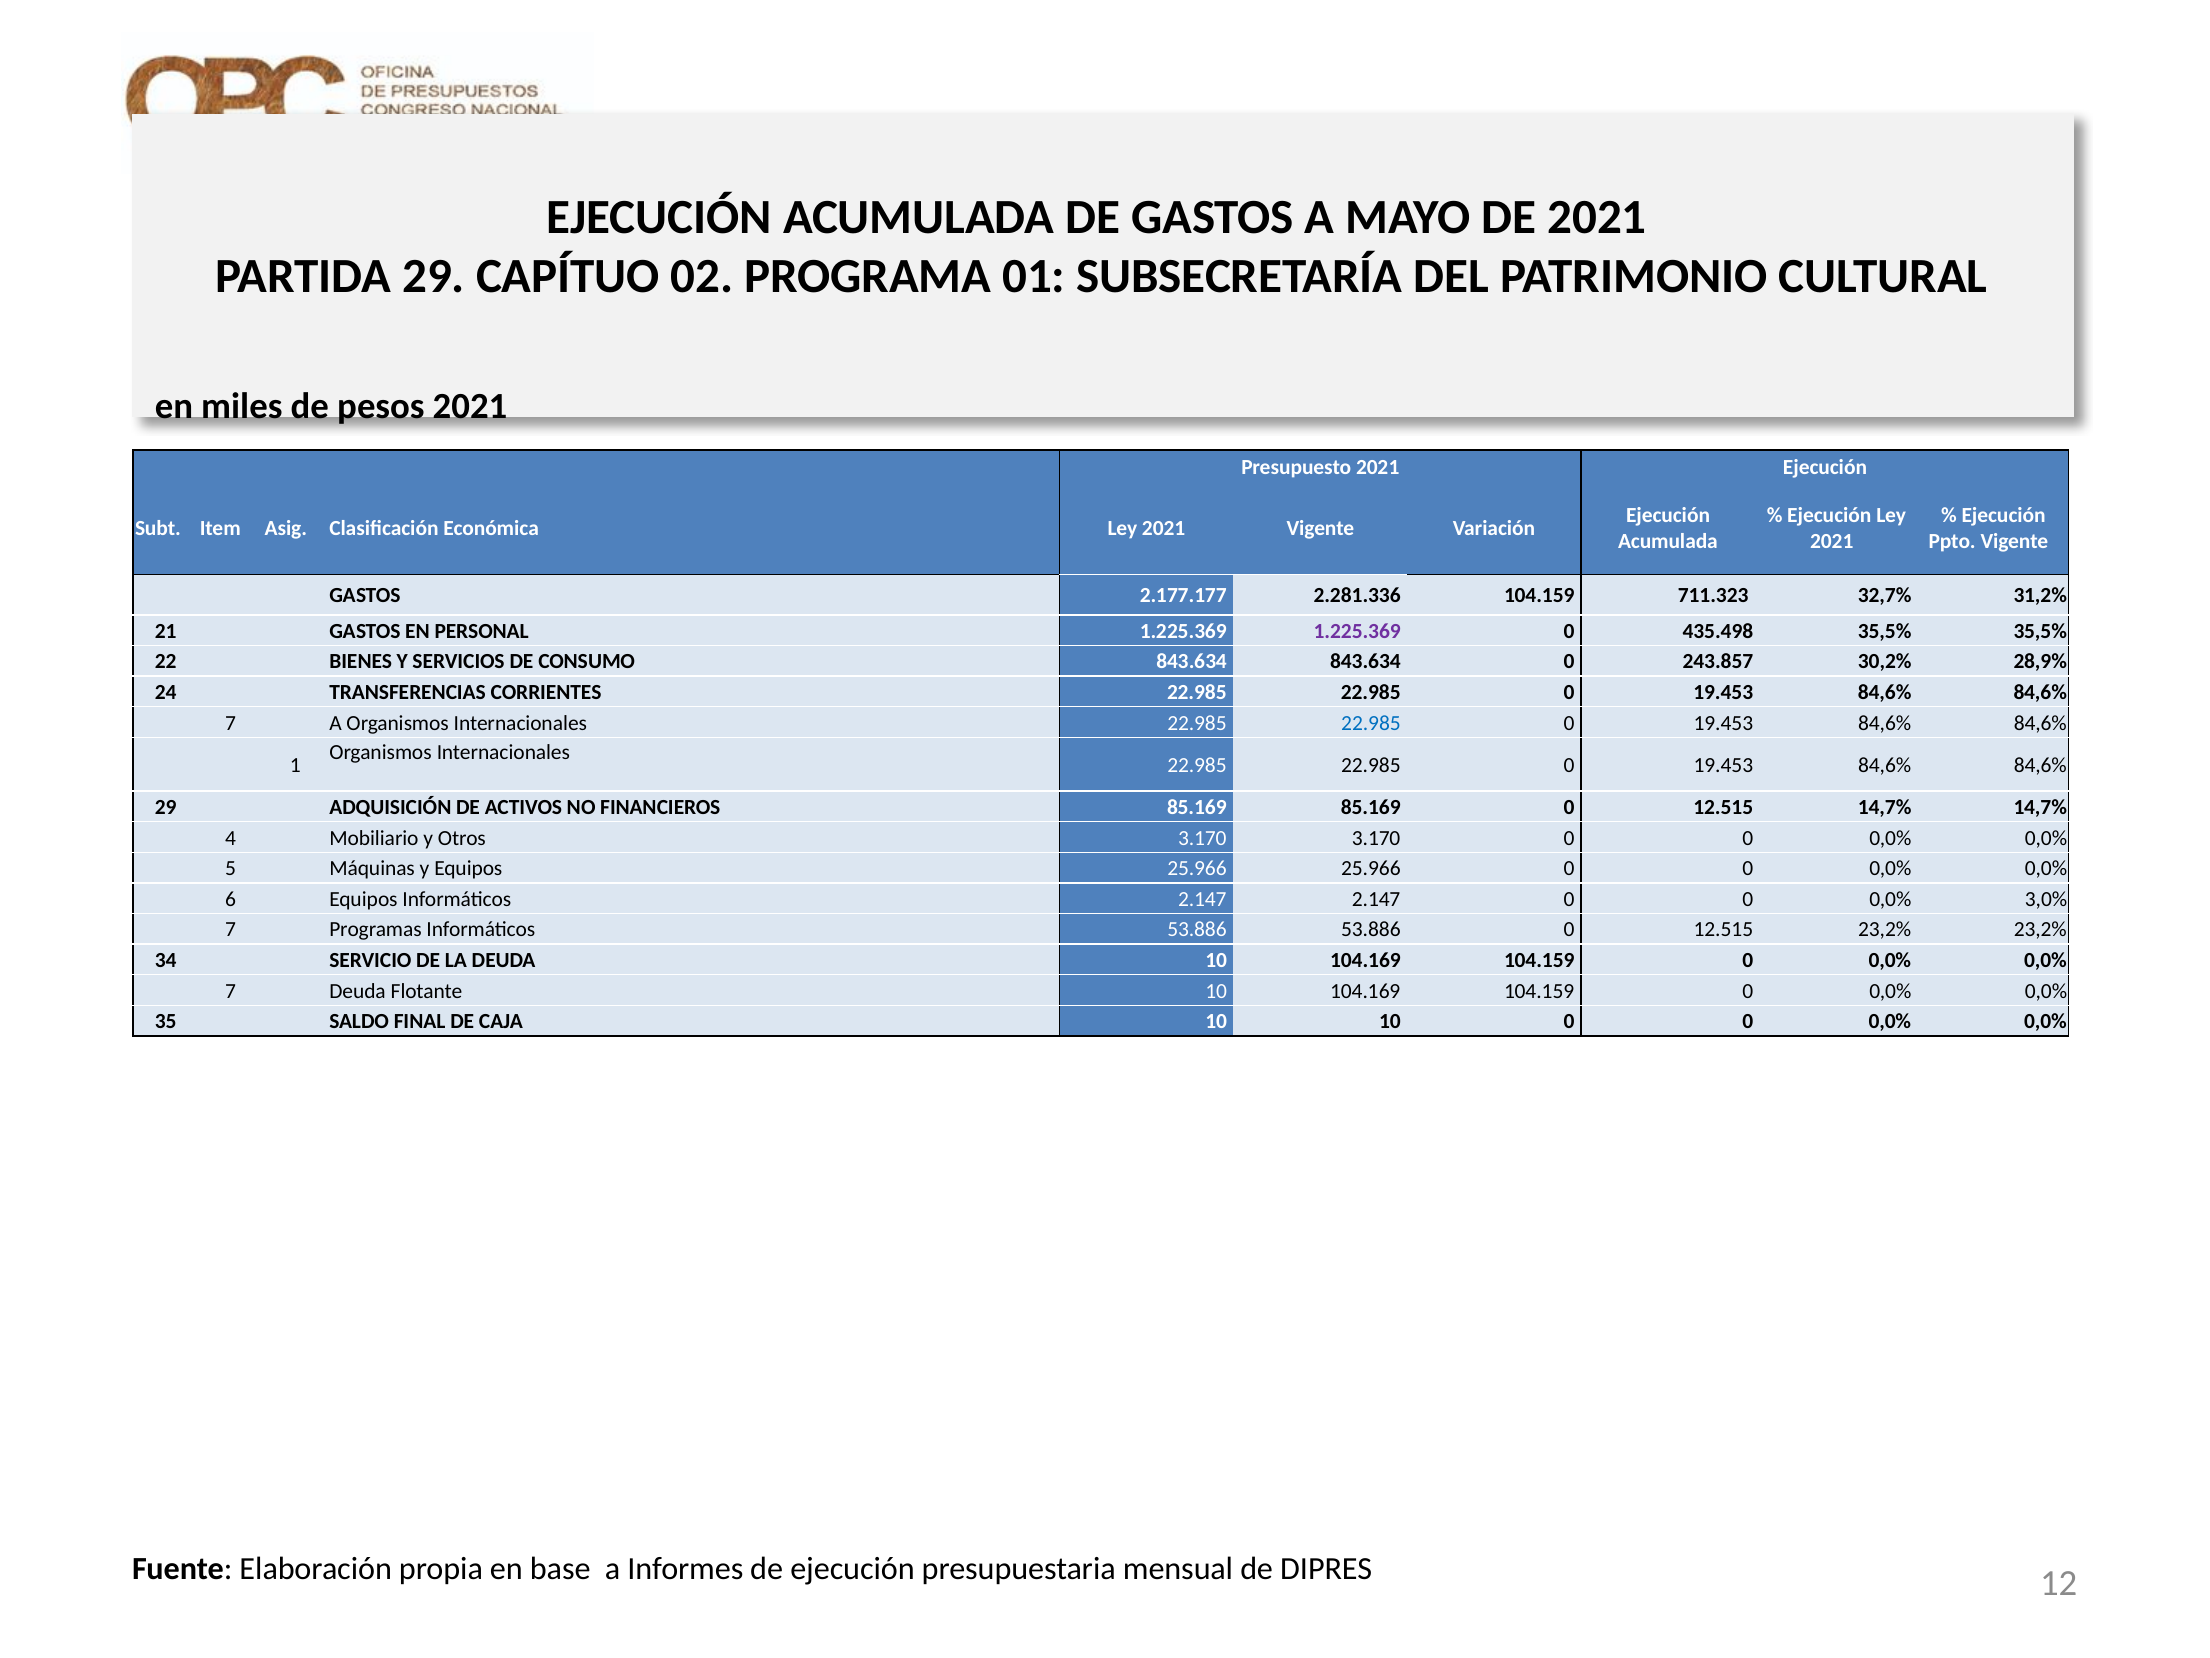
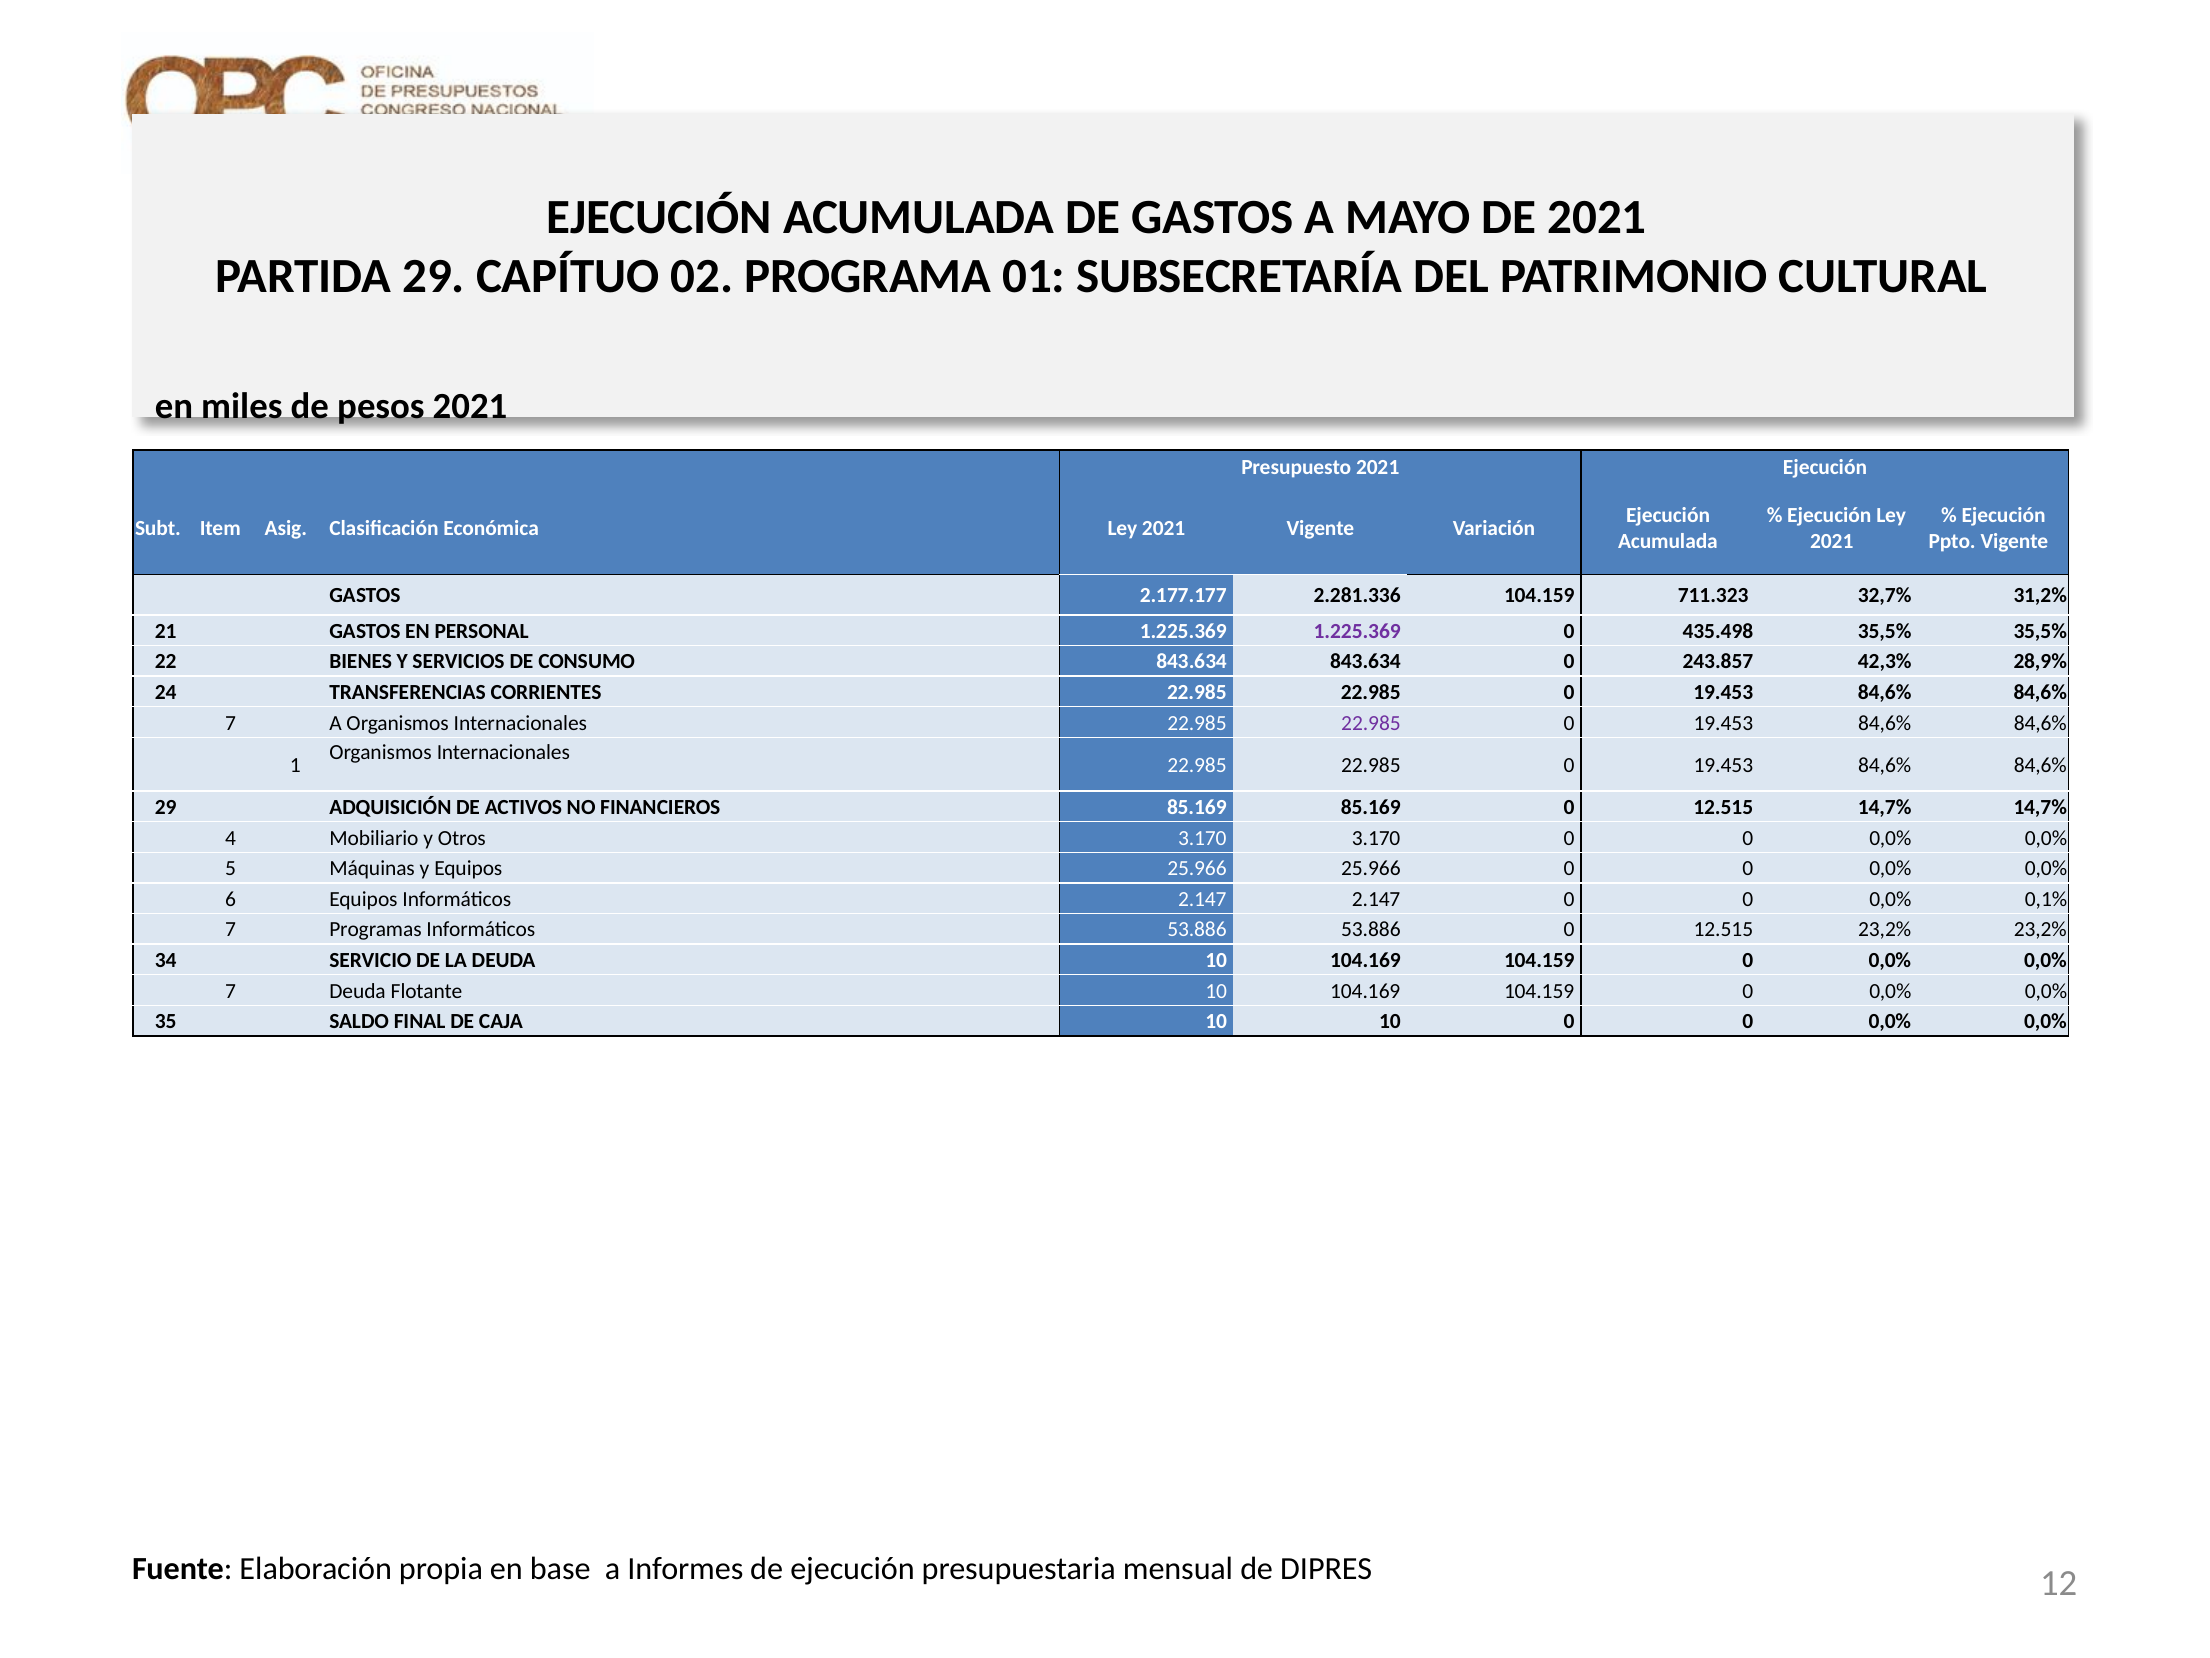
30,2%: 30,2% -> 42,3% (1885, 662)
22.985 colour: blue -> purple (1371, 723)
3,0%: 3,0% -> 0,1% (2046, 899)
